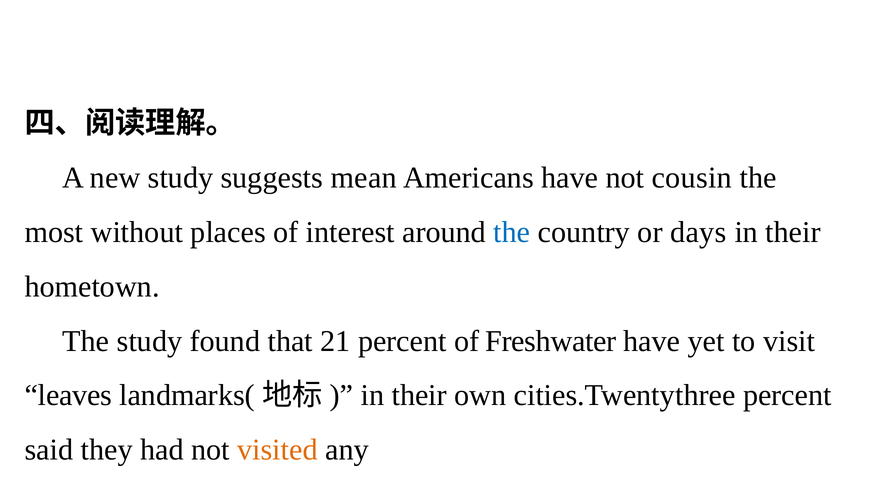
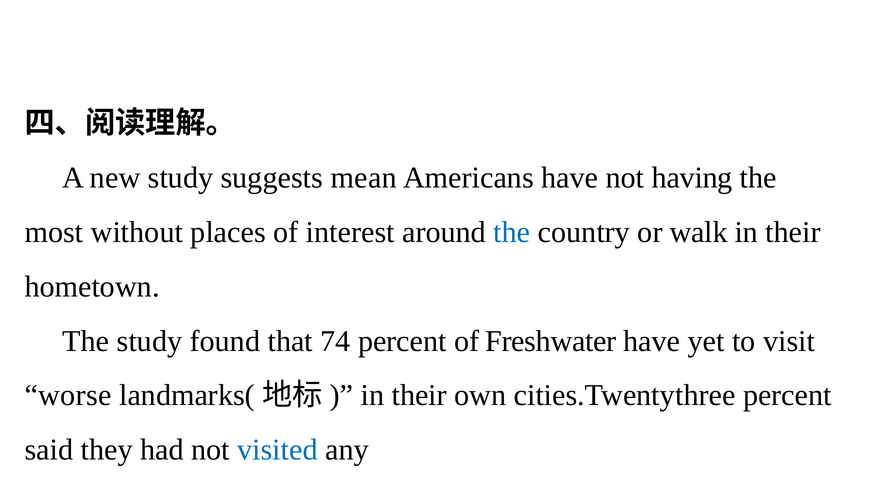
cousin: cousin -> having (692, 178)
days: days -> walk (699, 232)
21: 21 -> 74 (335, 341)
leaves: leaves -> worse (68, 395)
visited colour: orange -> blue (277, 449)
